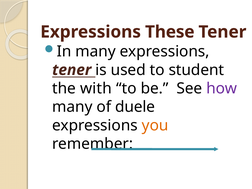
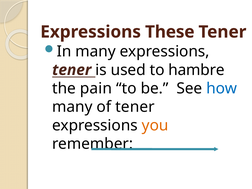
student: student -> hambre (196, 70)
with: with -> pain (96, 88)
how colour: purple -> blue (222, 88)
of duele: duele -> tener (135, 107)
